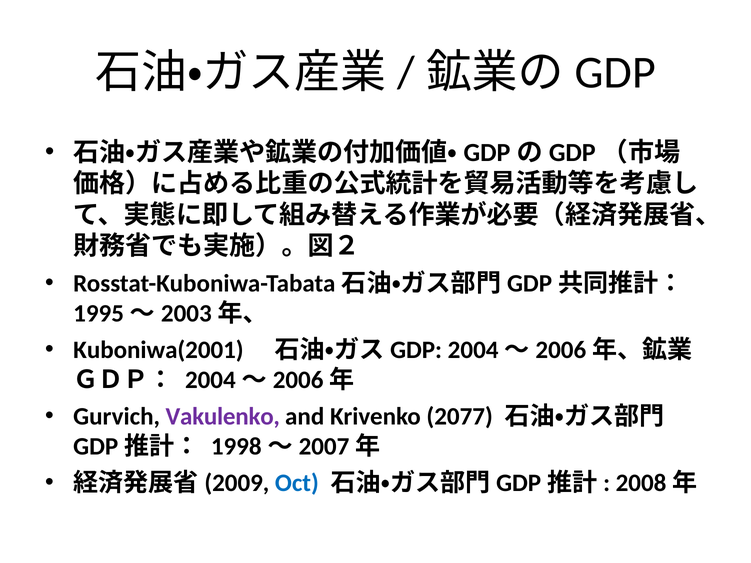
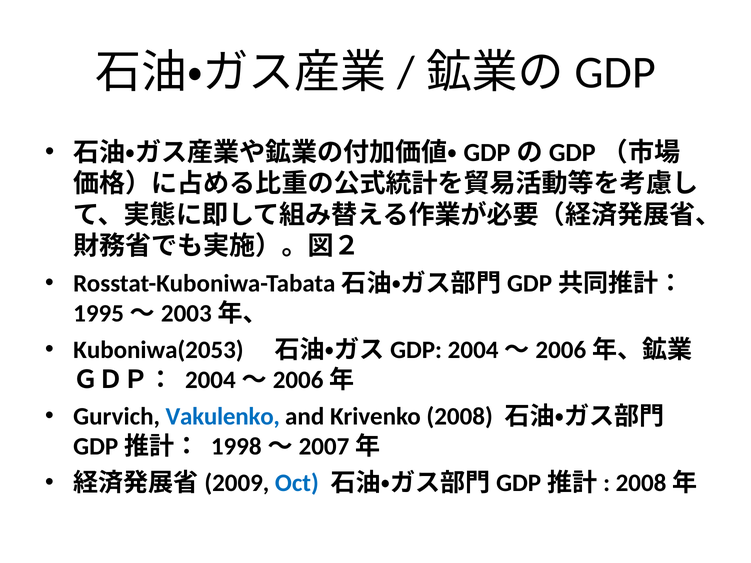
Kuboniwa(2001: Kuboniwa(2001 -> Kuboniwa(2053 (158, 350)
Vakulenko colour: purple -> blue (223, 417)
2077: 2077 -> 2008 (460, 417)
